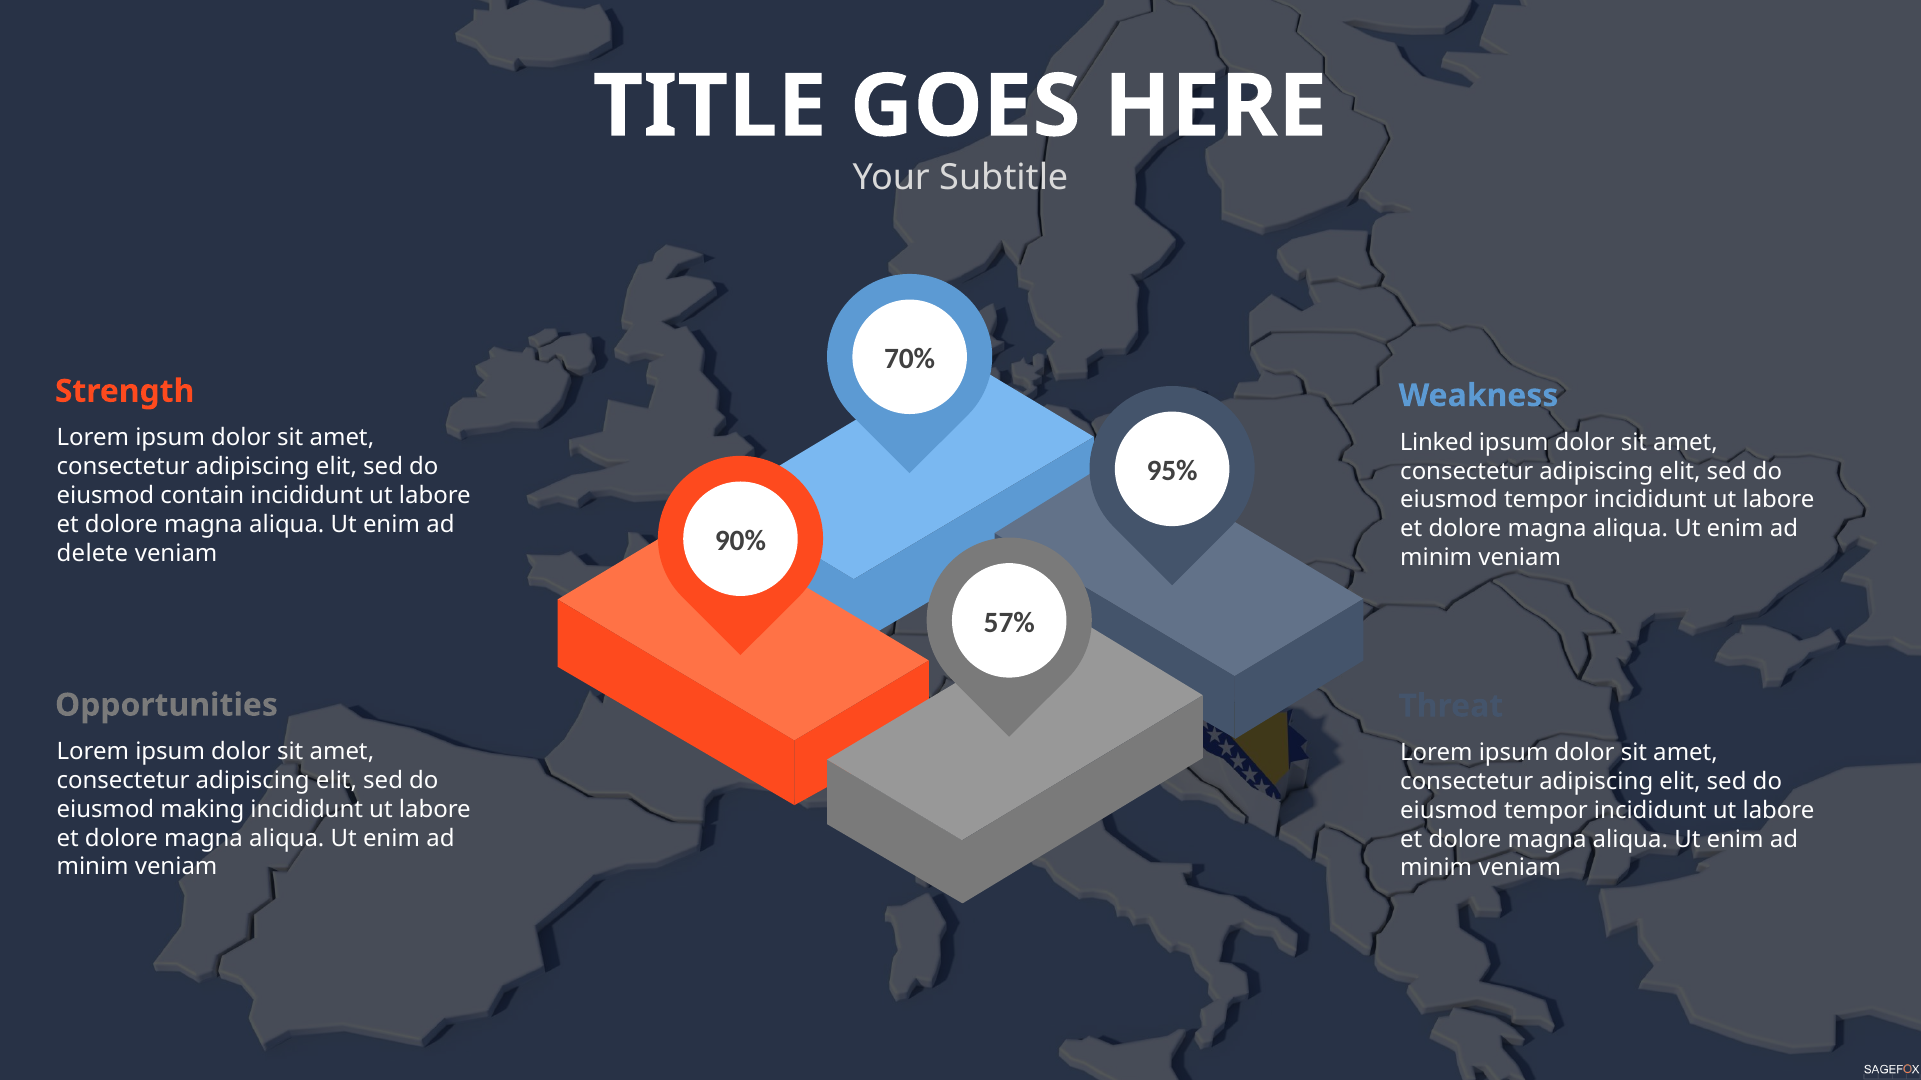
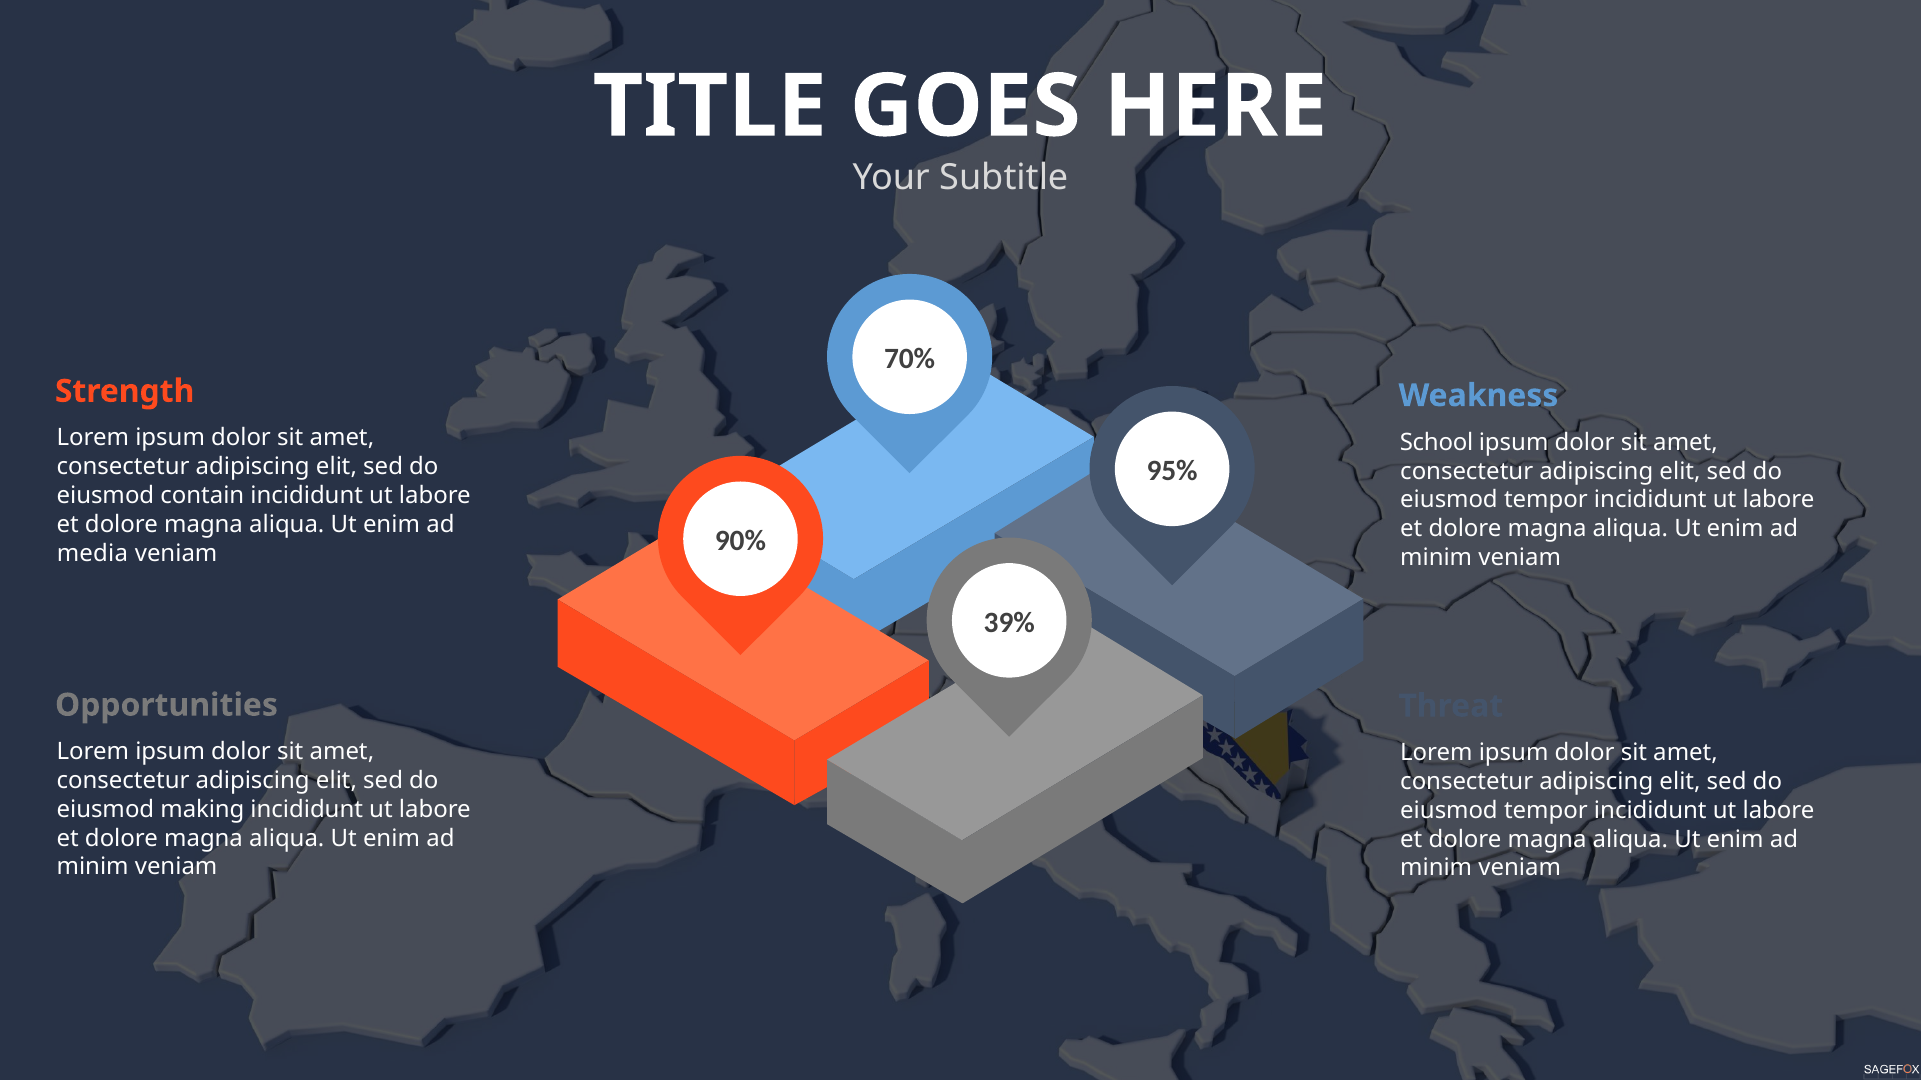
Linked: Linked -> School (1437, 443)
delete: delete -> media (92, 553)
57%: 57% -> 39% (1009, 623)
